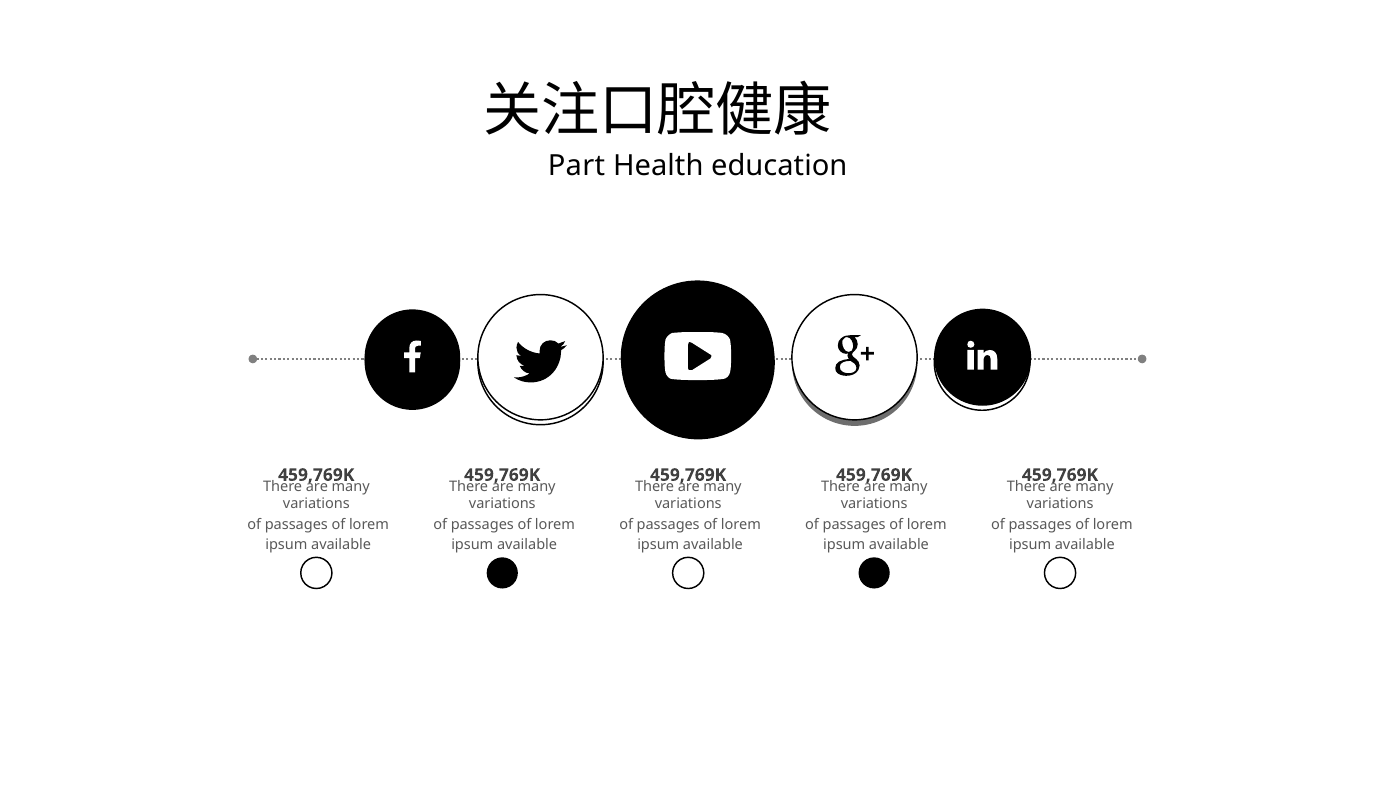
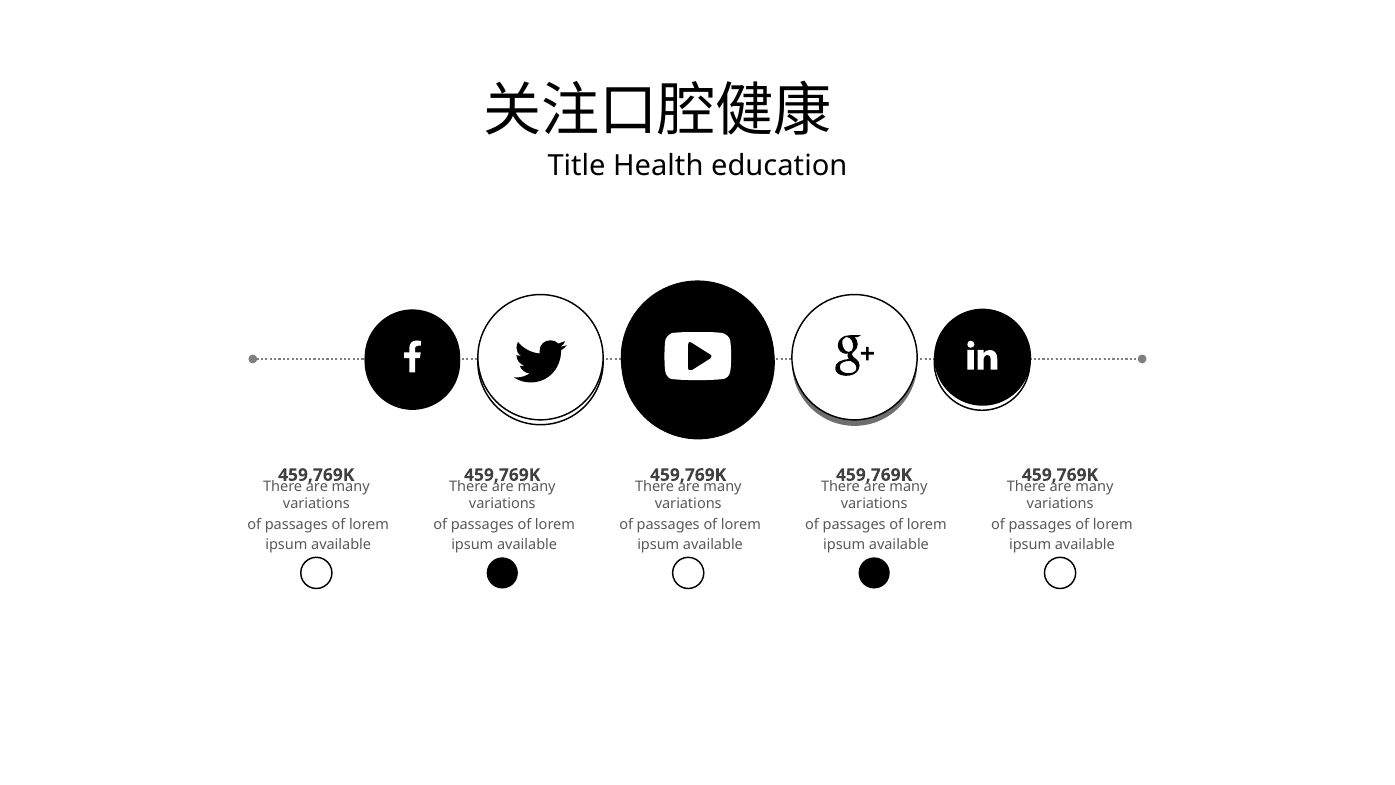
Part: Part -> Title (577, 166)
